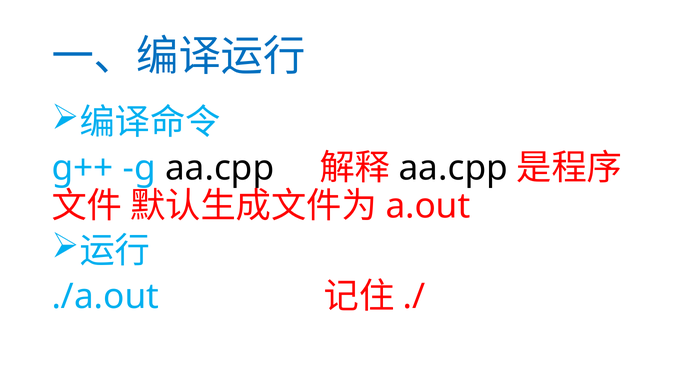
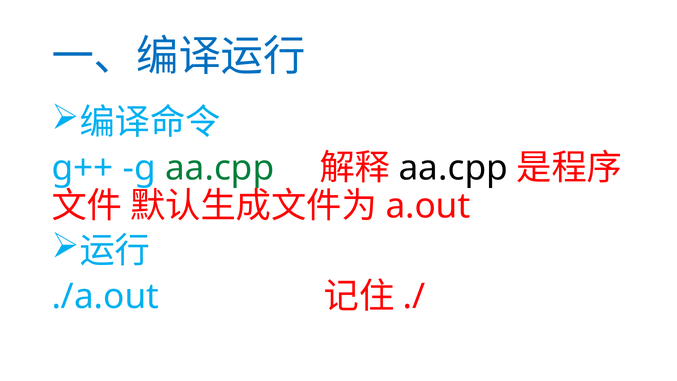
aa.cpp colour: black -> green (220, 168)
